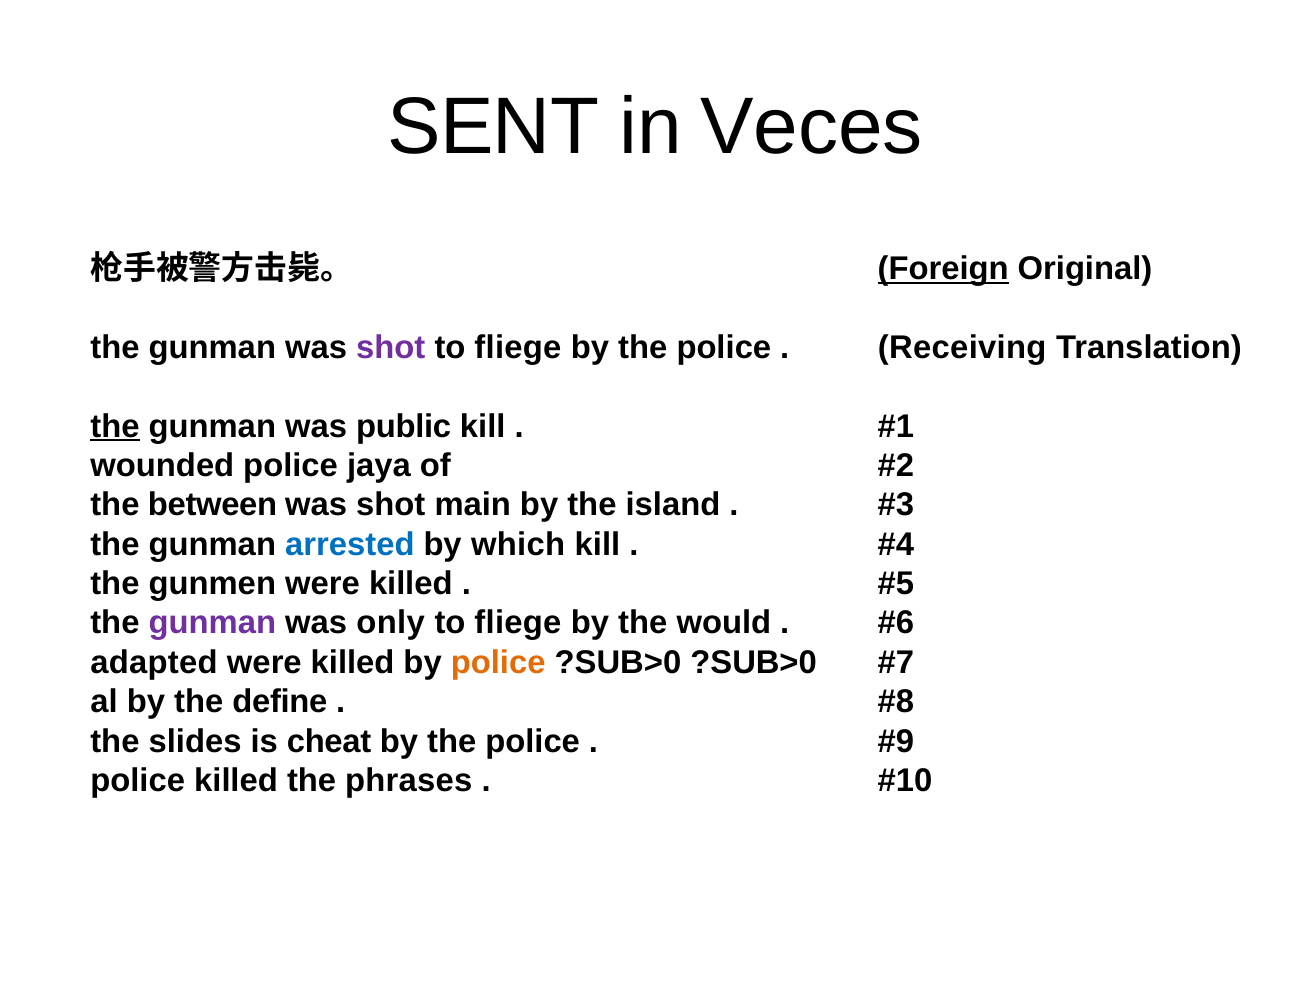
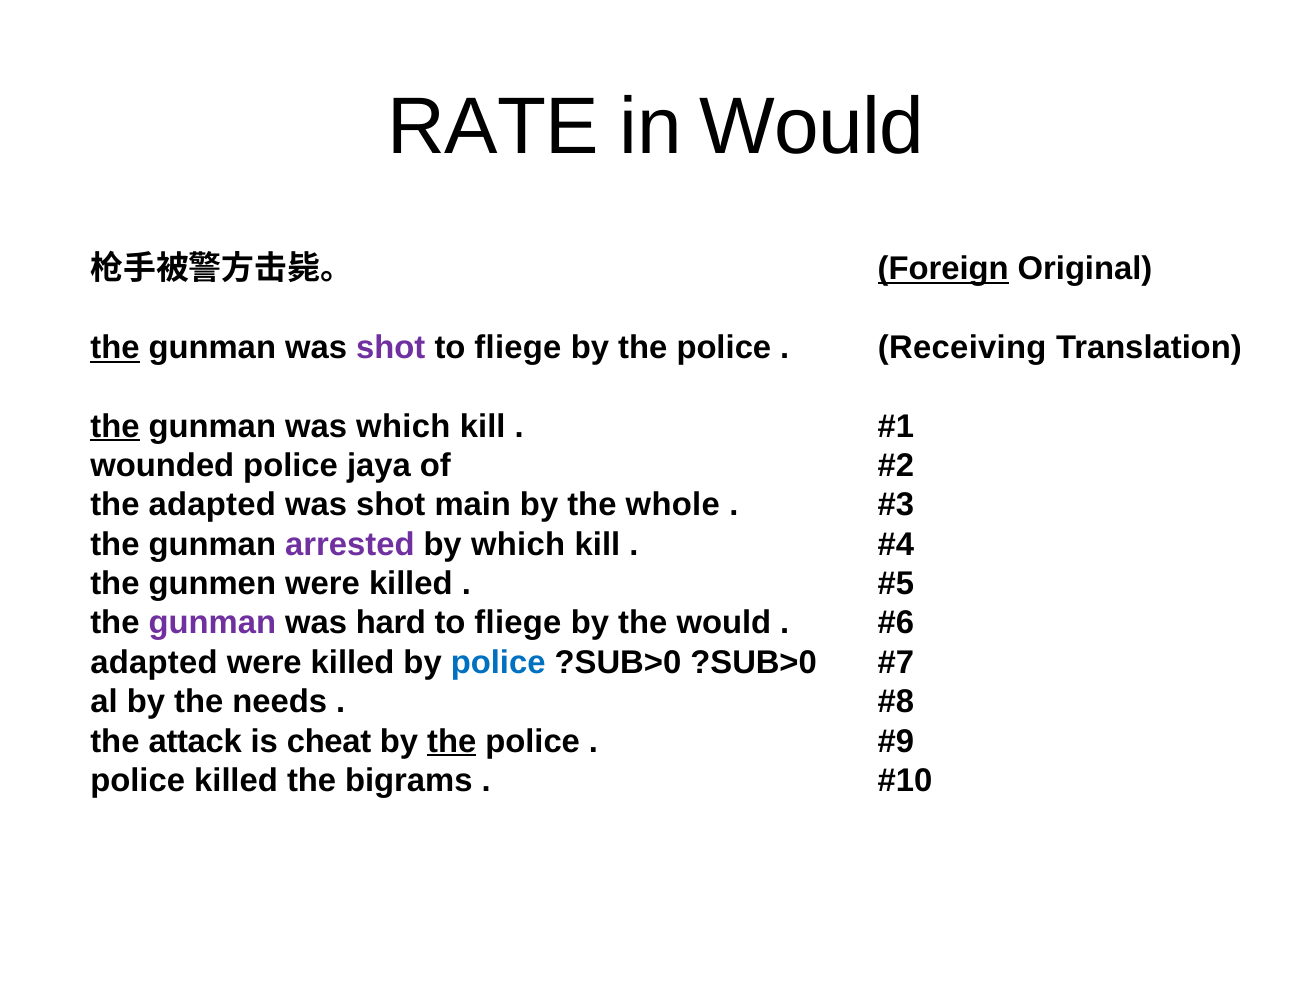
SENT: SENT -> RATE (493, 127)
in Veces: Veces -> Would (812, 127)
the underline: none -> present (115, 348)
was public: public -> which (403, 426)
the between: between -> adapted (212, 505)
island: island -> whole (673, 505)
arrested colour: blue -> purple (350, 544)
only: only -> hard (391, 623)
police colour: orange -> blue (498, 663)
define: define -> needs (280, 702)
slides: slides -> attack (195, 741)
the underline: none -> present (452, 741)
phrases: phrases -> bigrams (409, 781)
